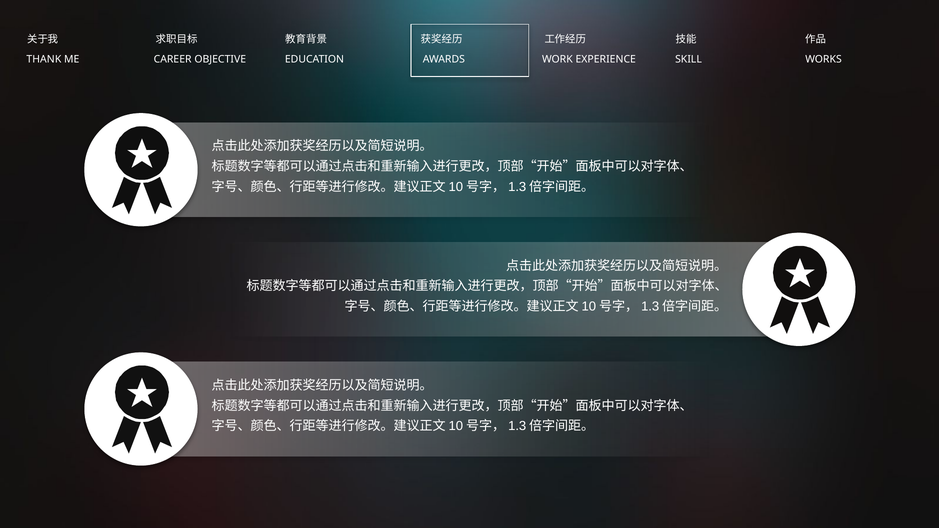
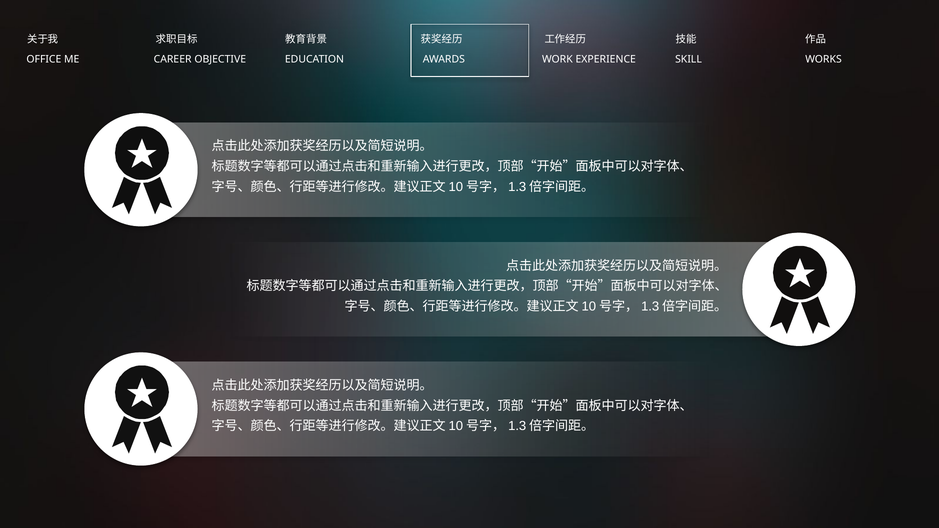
THANK: THANK -> OFFICE (44, 59)
